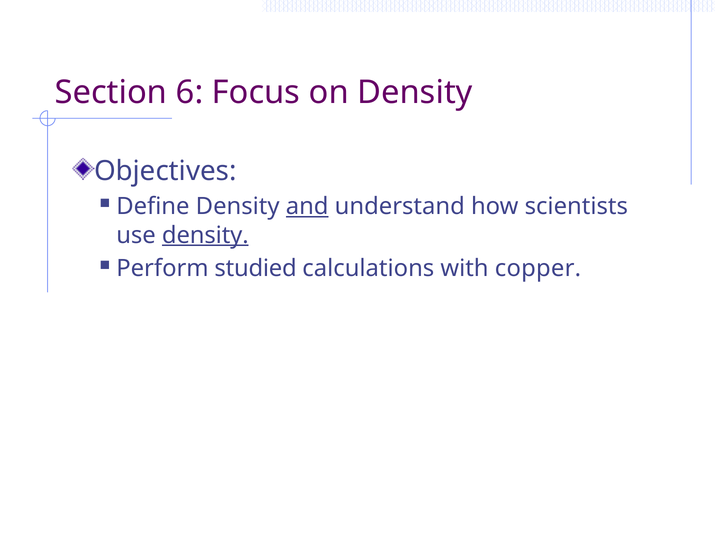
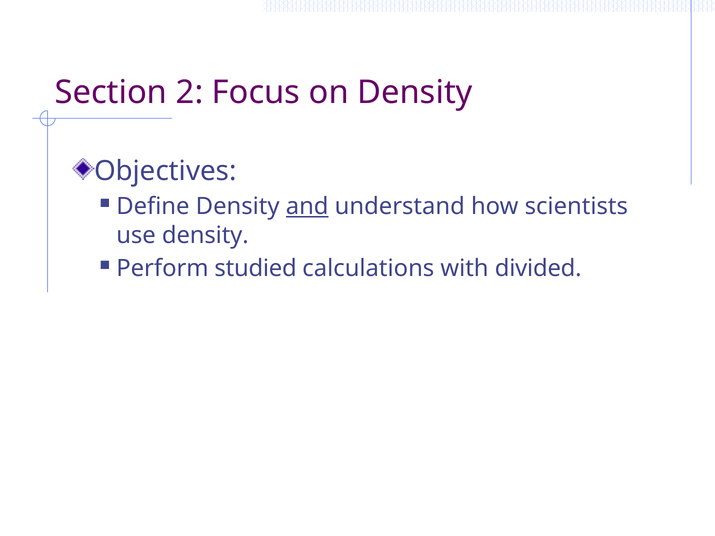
6: 6 -> 2 (190, 92)
density underline: present -> none (205, 235)
copper: copper -> divided (538, 269)
